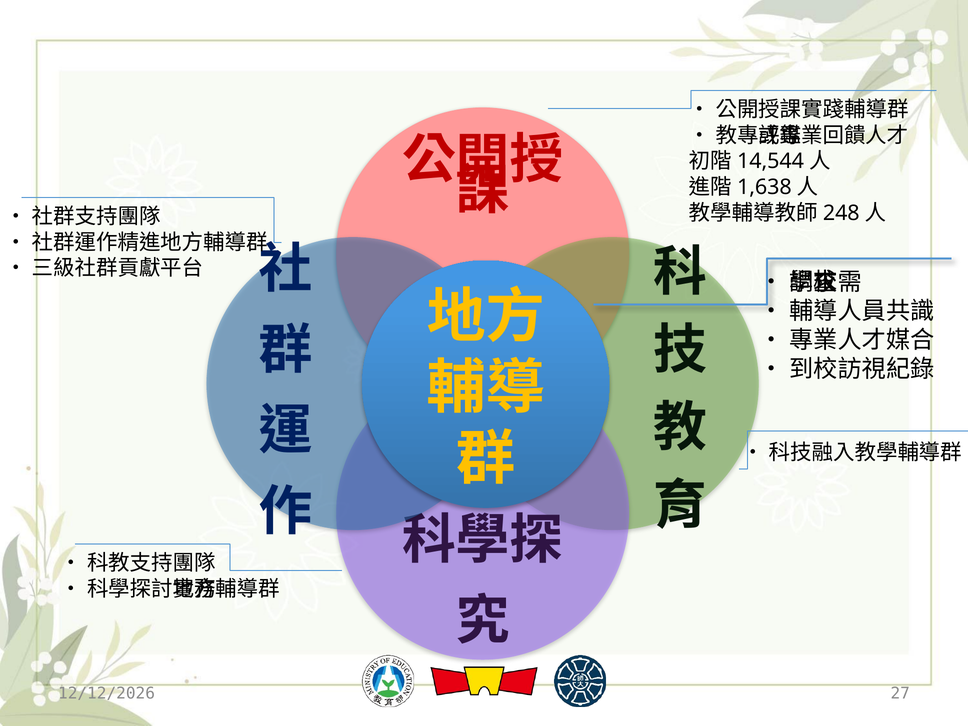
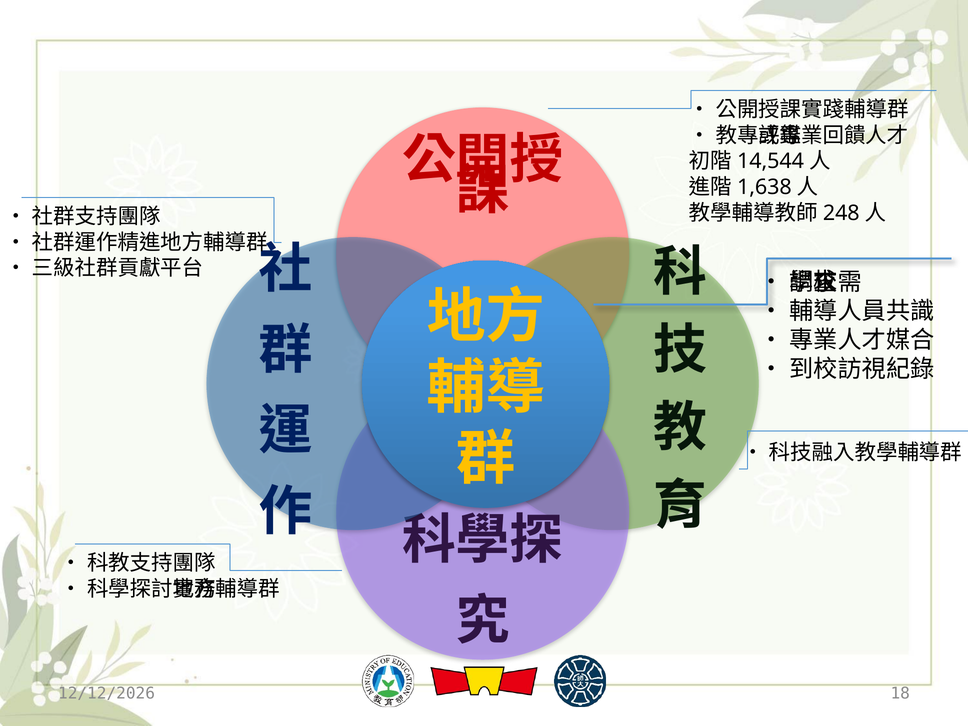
27: 27 -> 18 (900, 693)
